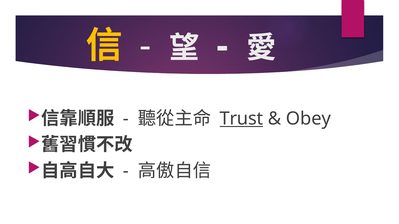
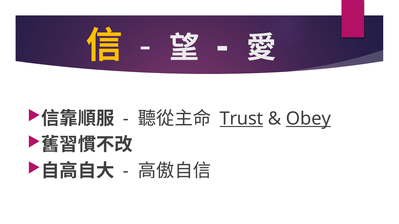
Obey underline: none -> present (308, 119)
